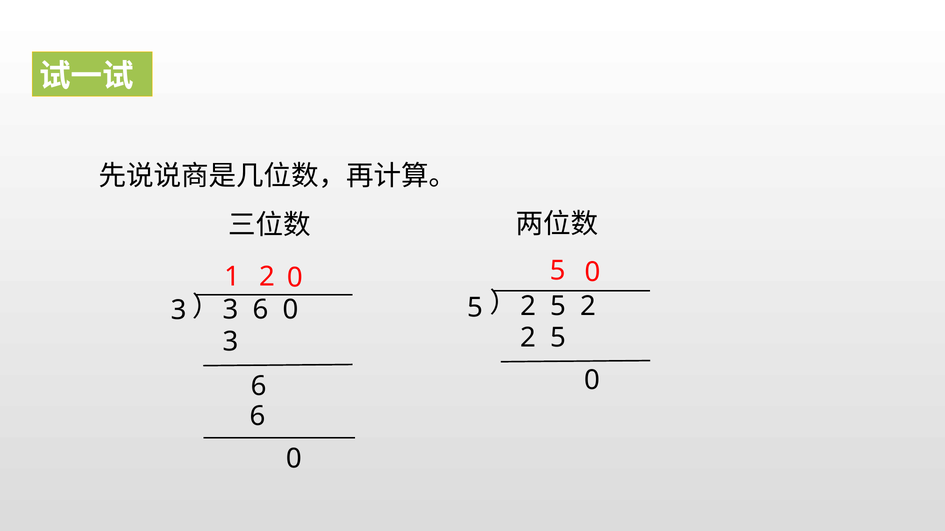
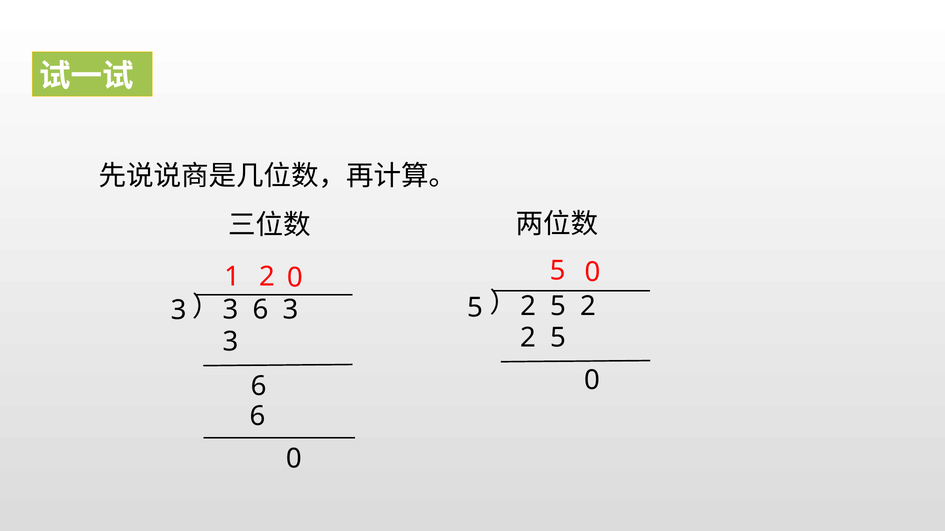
3 6 0: 0 -> 3 (290, 310)
